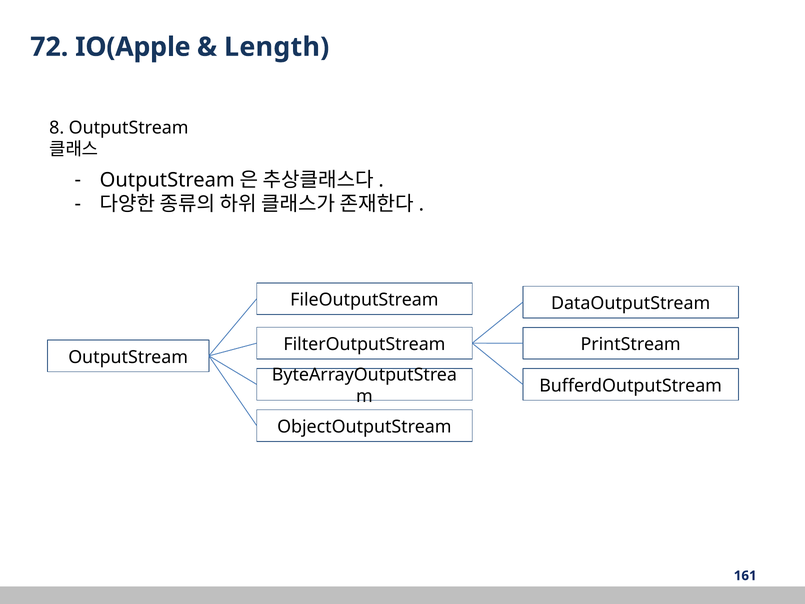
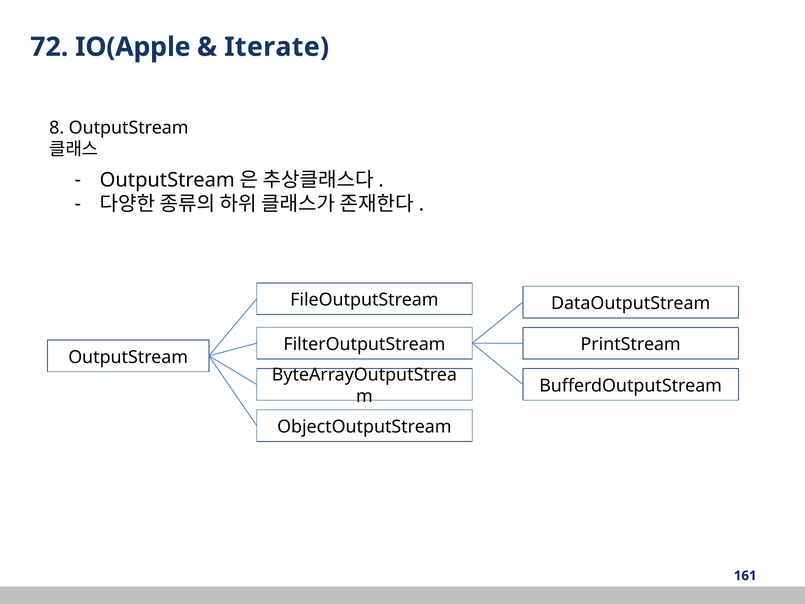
Length: Length -> Iterate (277, 47)
